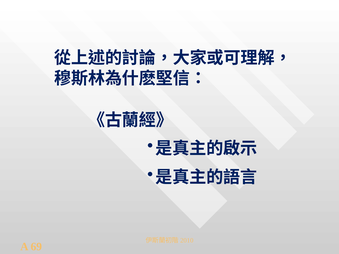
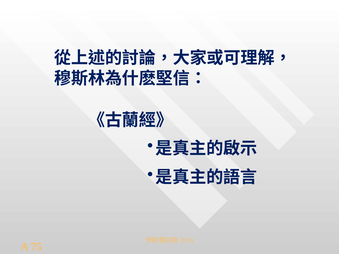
69: 69 -> 75 (36, 247)
